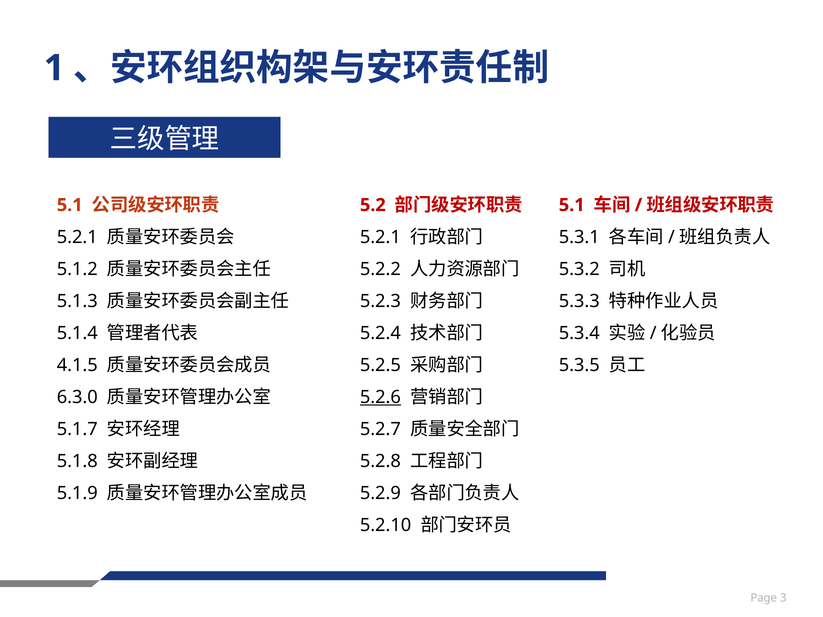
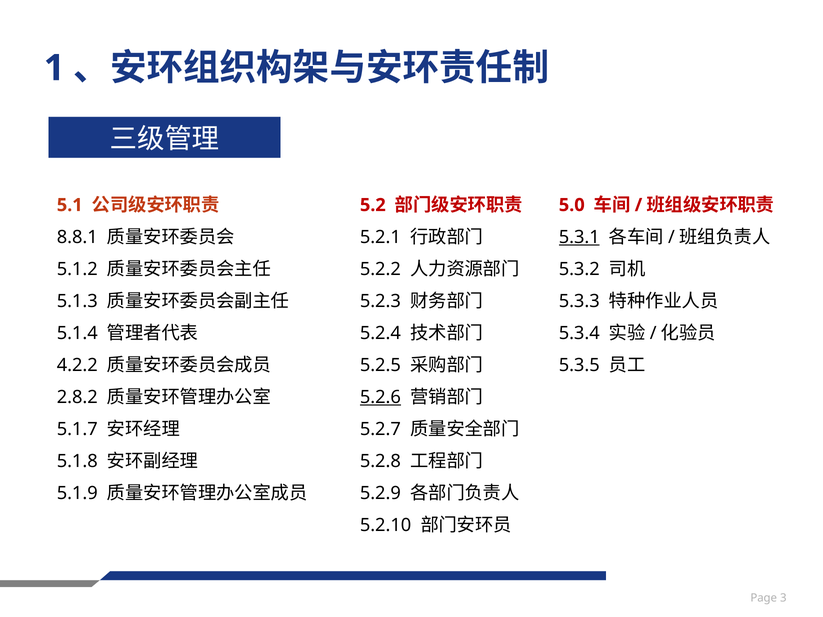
5.1: 5.1 -> 5.0 (572, 205)
5.2.1: 5.2.1 -> 8.8.1 (77, 237)
5.3.1 underline: none -> present (579, 237)
4.1.5: 4.1.5 -> 4.2.2 (77, 365)
6.3.0: 6.3.0 -> 2.8.2 (77, 397)
